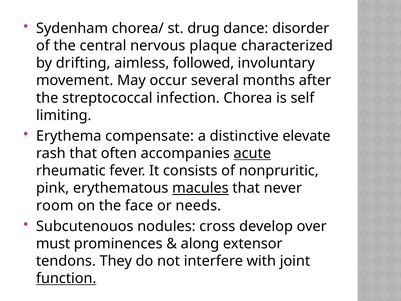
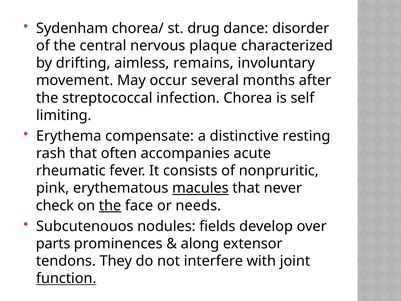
followed: followed -> remains (203, 63)
elevate: elevate -> resting (306, 136)
acute underline: present -> none (252, 153)
room: room -> check (55, 205)
the underline: none -> present (110, 205)
cross: cross -> fields (217, 226)
must: must -> parts (53, 243)
